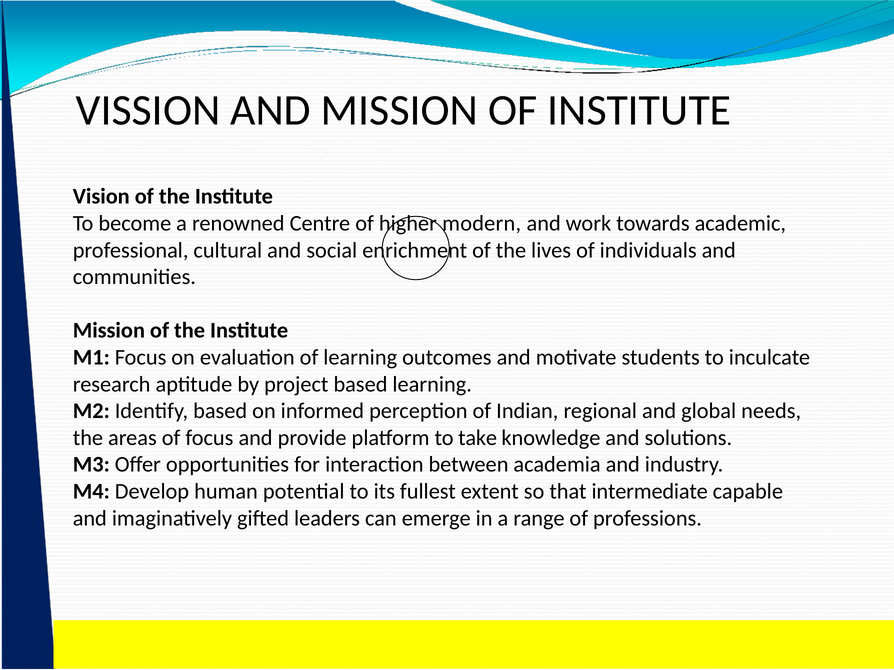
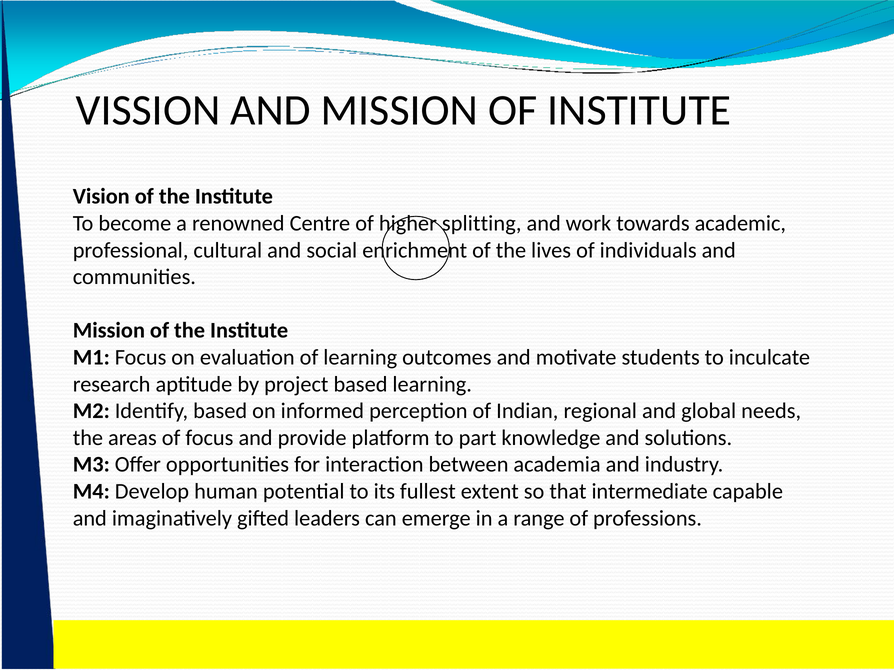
modern: modern -> splitting (482, 224)
take: take -> part (478, 438)
